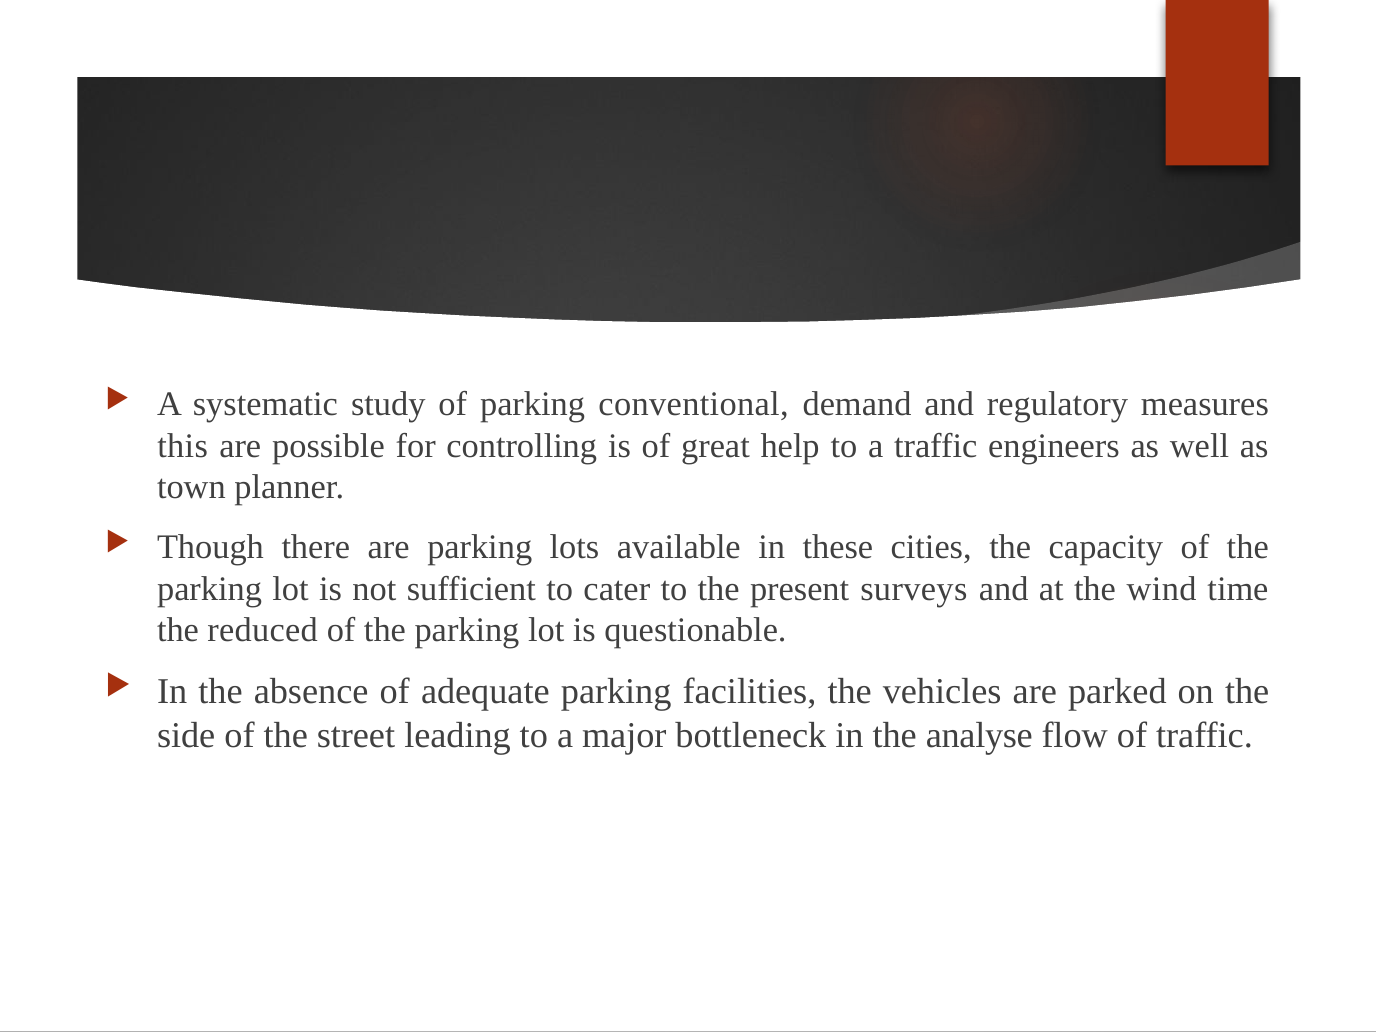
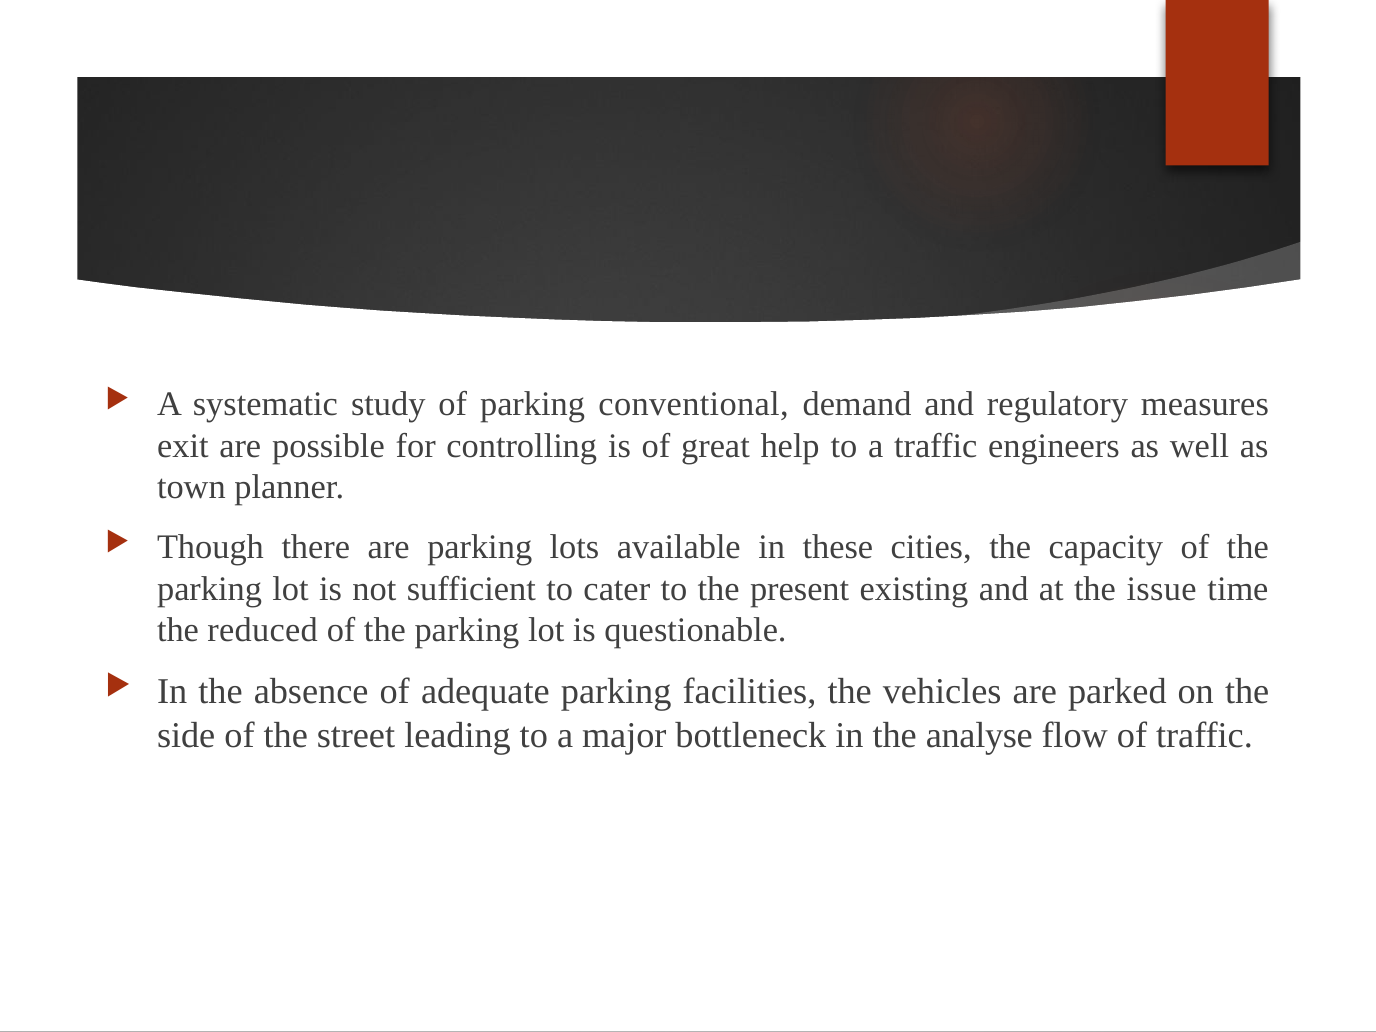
this: this -> exit (183, 446)
surveys: surveys -> existing (914, 589)
wind: wind -> issue (1162, 589)
